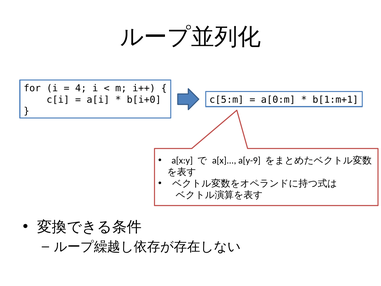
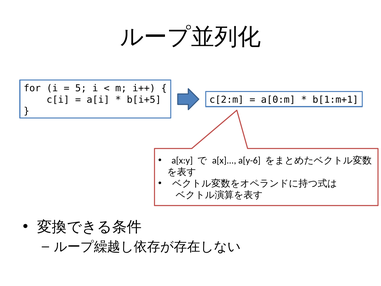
4: 4 -> 5 (81, 88)
b[i+0: b[i+0 -> b[i+5 (144, 100)
c[5:m: c[5:m -> c[2:m (227, 100)
a[y-9: a[y-9 -> a[y-6 (249, 160)
